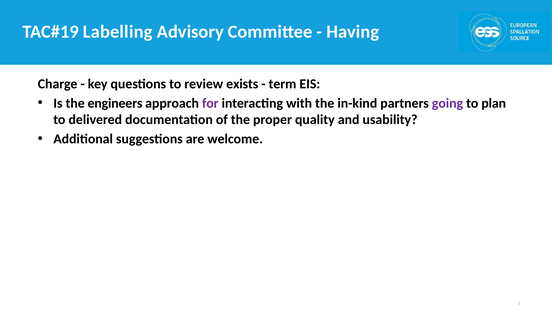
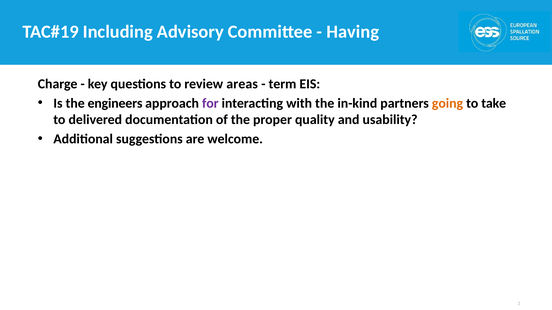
Labelling: Labelling -> Including (118, 32)
exists: exists -> areas (242, 84)
going colour: purple -> orange (448, 103)
plan: plan -> take (494, 103)
